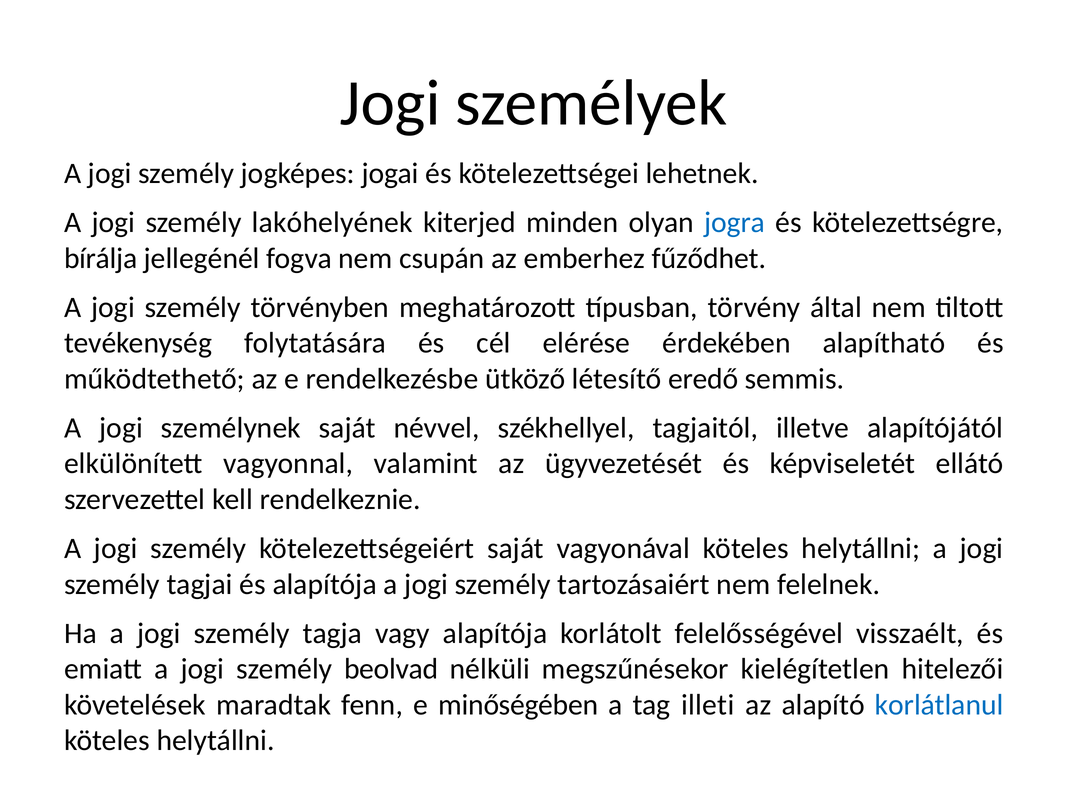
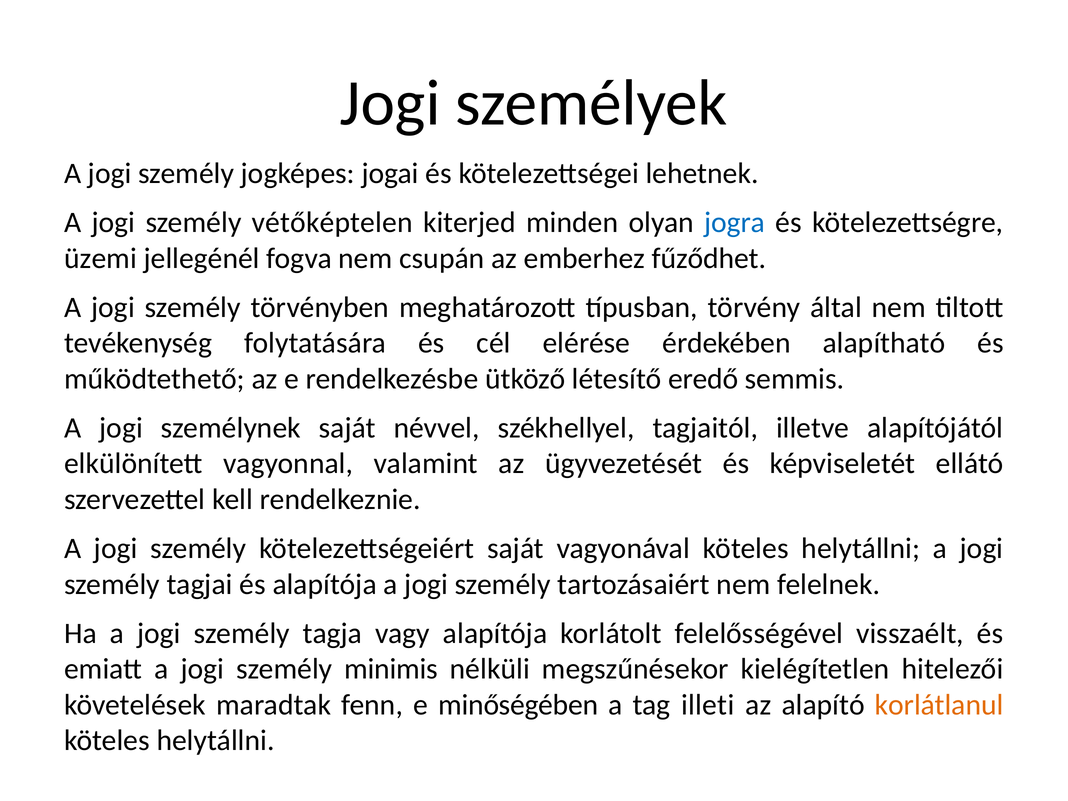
lakóhelyének: lakóhelyének -> vétőképtelen (332, 223)
bírálja: bírálja -> üzemi (100, 258)
beolvad: beolvad -> minimis (391, 669)
korlátlanul colour: blue -> orange (939, 705)
